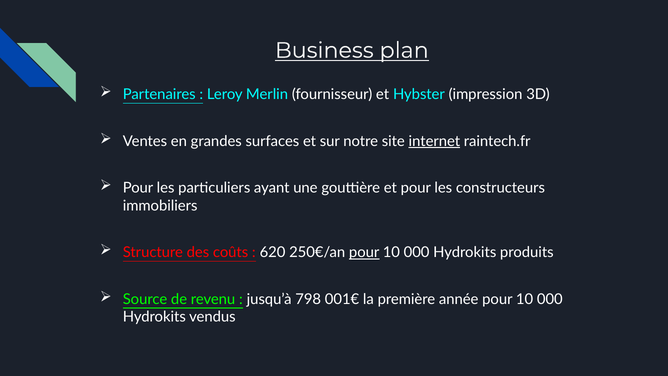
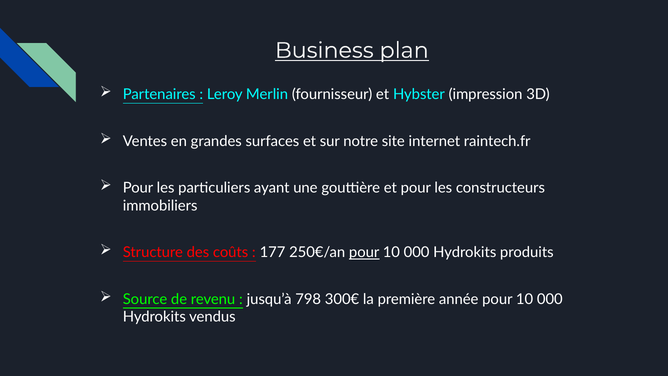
internet underline: present -> none (434, 141)
620: 620 -> 177 (273, 252)
001€: 001€ -> 300€ (342, 299)
